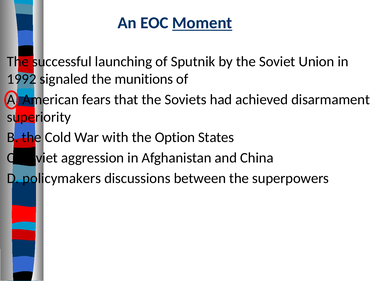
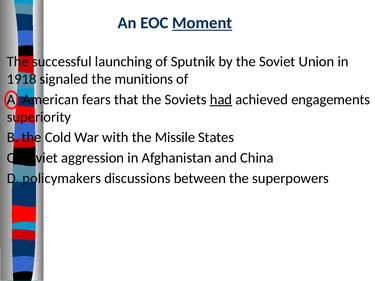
1992: 1992 -> 1918 (22, 79)
had underline: none -> present (221, 100)
disarmament: disarmament -> engagements (331, 100)
Option: Option -> Missile (175, 138)
